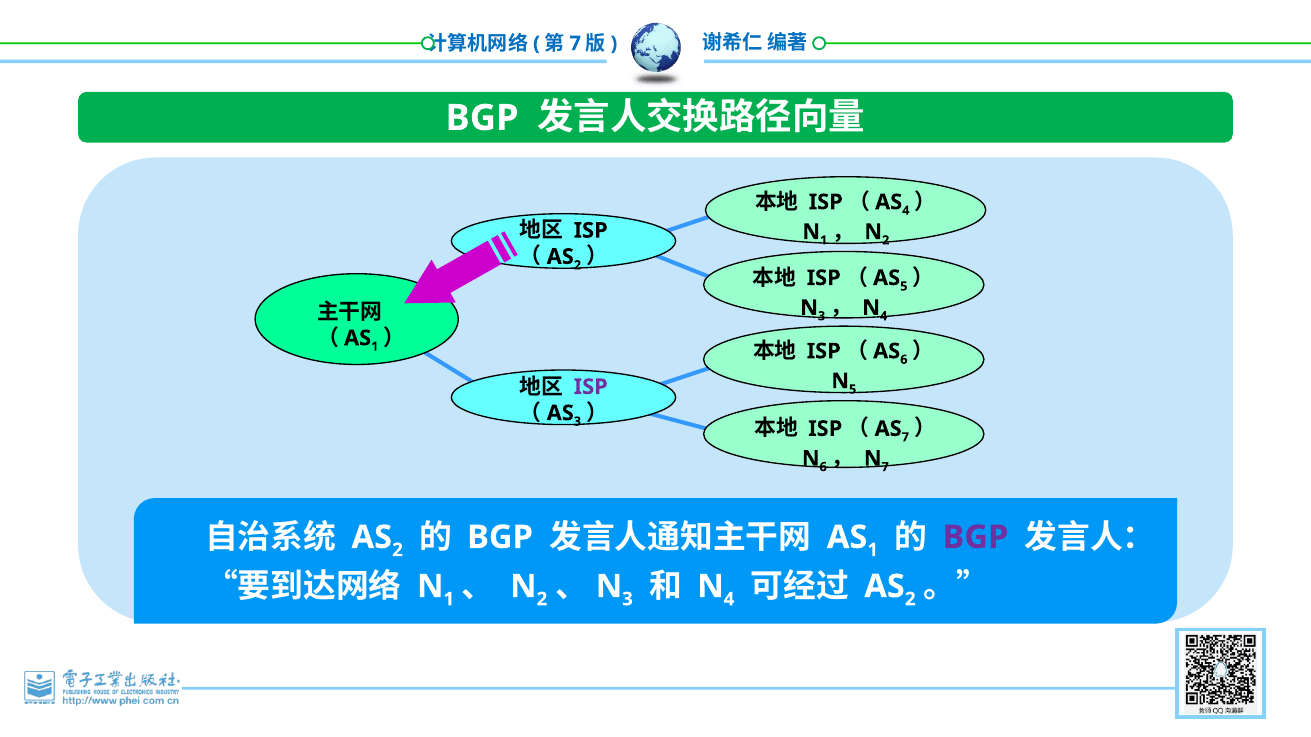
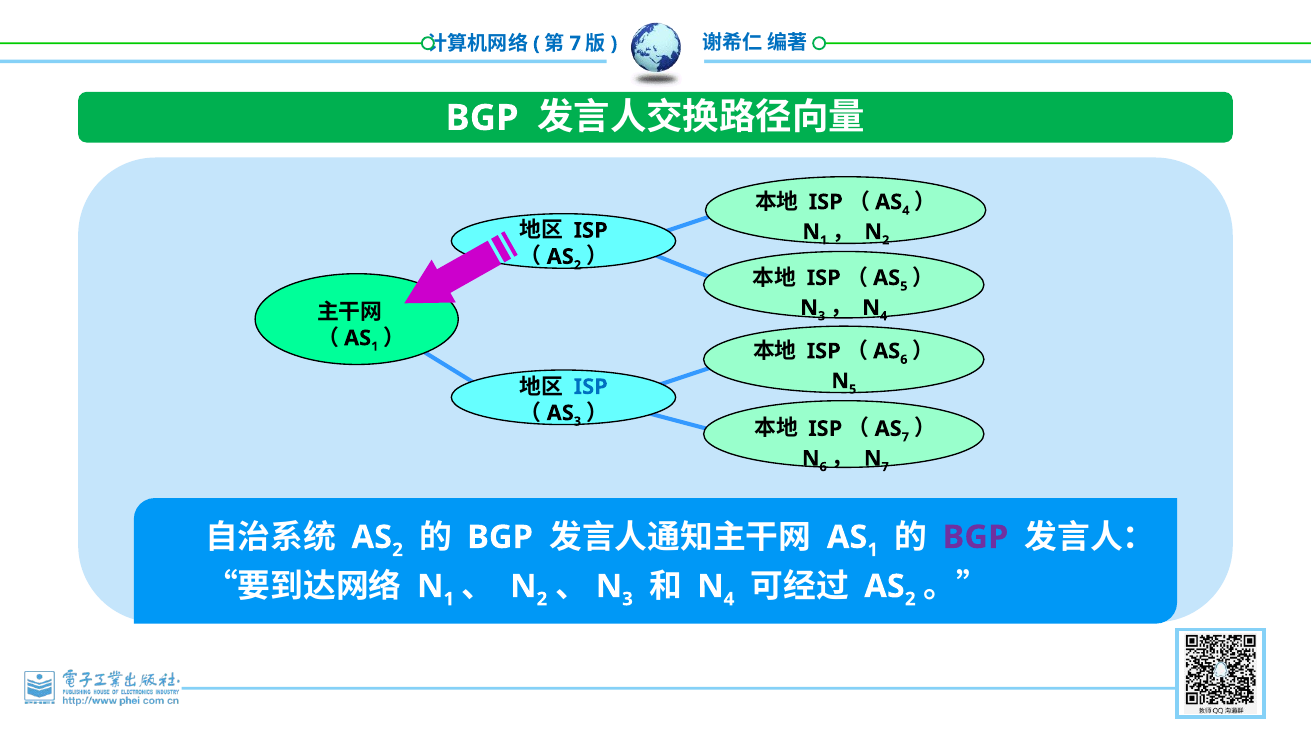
ISP colour: purple -> blue (591, 387)
